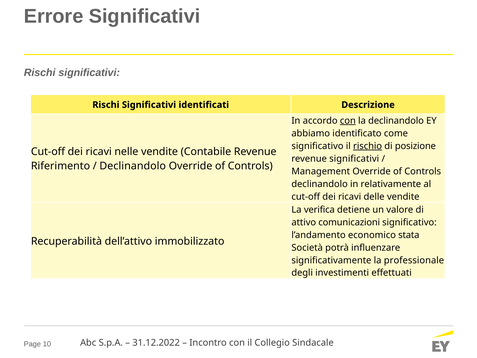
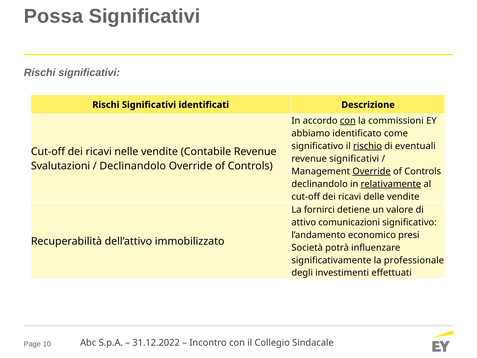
Errore: Errore -> Possa (54, 16)
la declinandolo: declinandolo -> commissioni (396, 121)
posizione: posizione -> eventuali (415, 146)
Riferimento: Riferimento -> Svalutazioni (61, 166)
Override underline: none -> present (372, 171)
relativamente underline: none -> present (391, 184)
verifica: verifica -> fornirci (319, 210)
stata: stata -> presi (409, 235)
